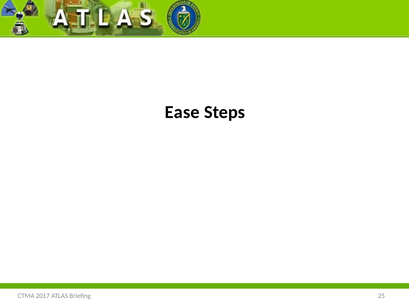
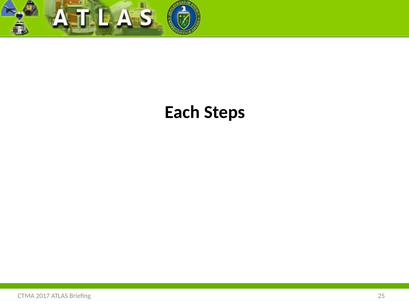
Ease: Ease -> Each (182, 112)
